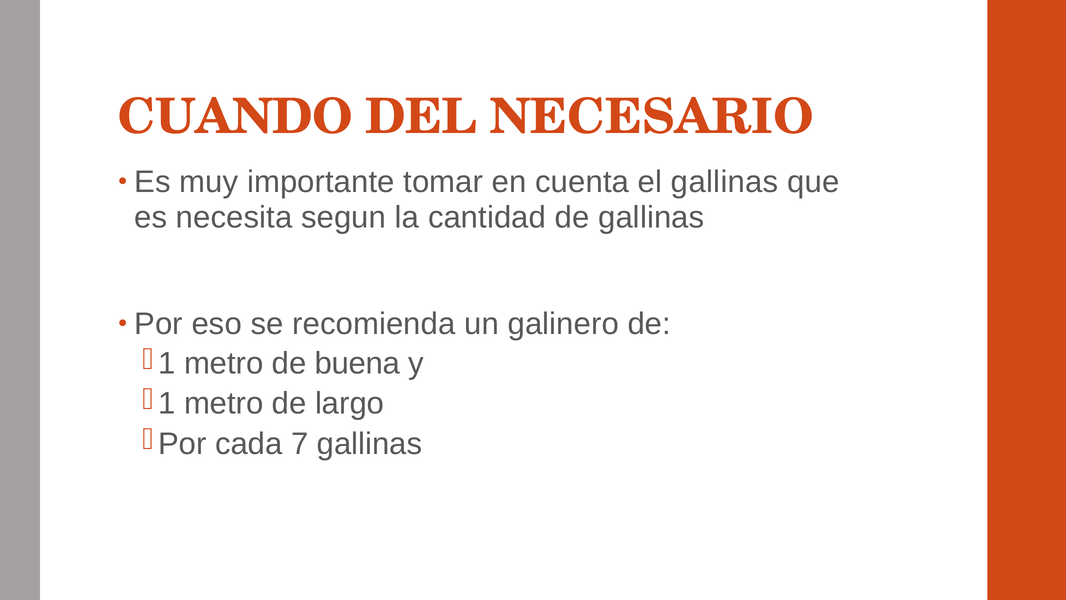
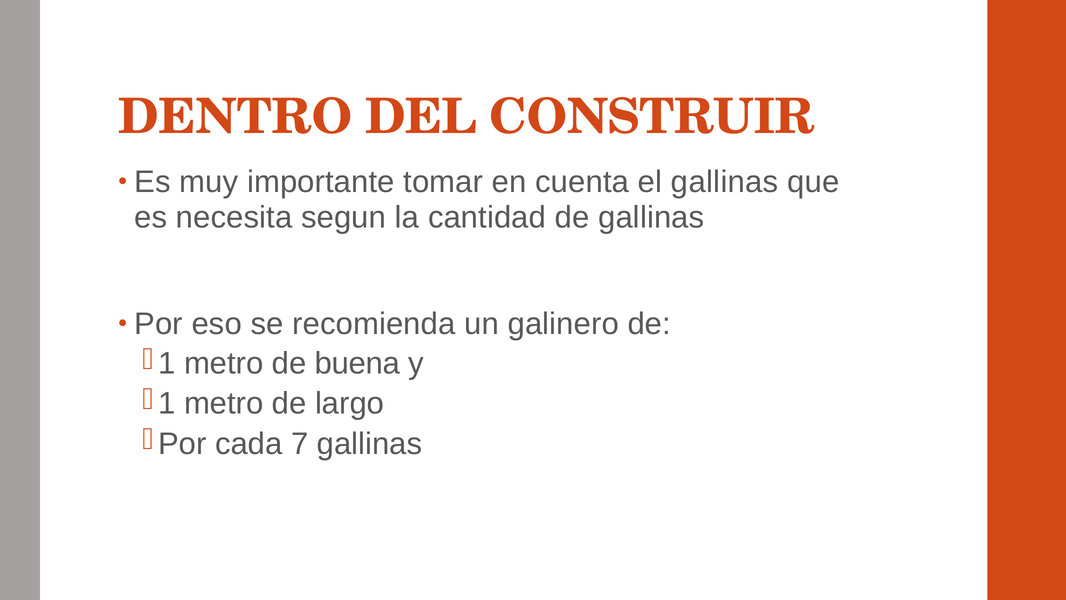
CUANDO: CUANDO -> DENTRO (235, 117)
NECESARIO: NECESARIO -> CONSTRUIR (652, 117)
